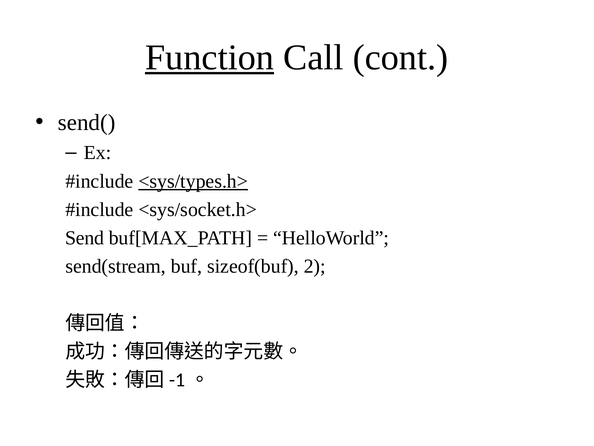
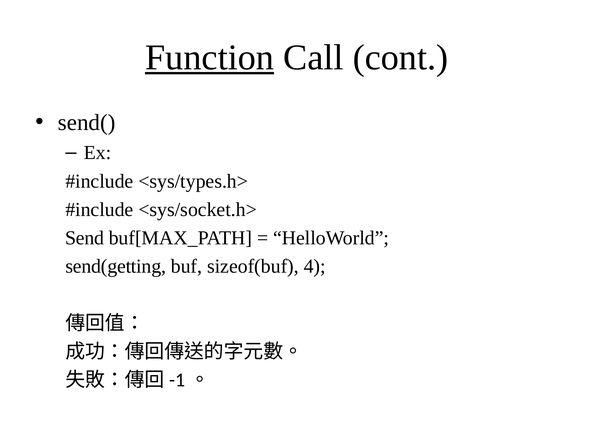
<sys/types.h> underline: present -> none (193, 181)
send(stream: send(stream -> send(getting (116, 266)
2: 2 -> 4 (315, 266)
